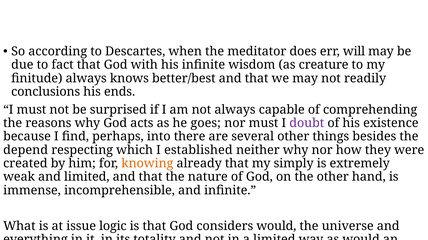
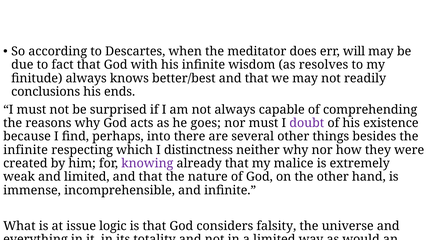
creature: creature -> resolves (324, 65)
depend: depend -> infinite (26, 150)
established: established -> distinctness (199, 150)
knowing colour: orange -> purple (147, 164)
simply: simply -> malice (294, 164)
considers would: would -> falsity (276, 227)
